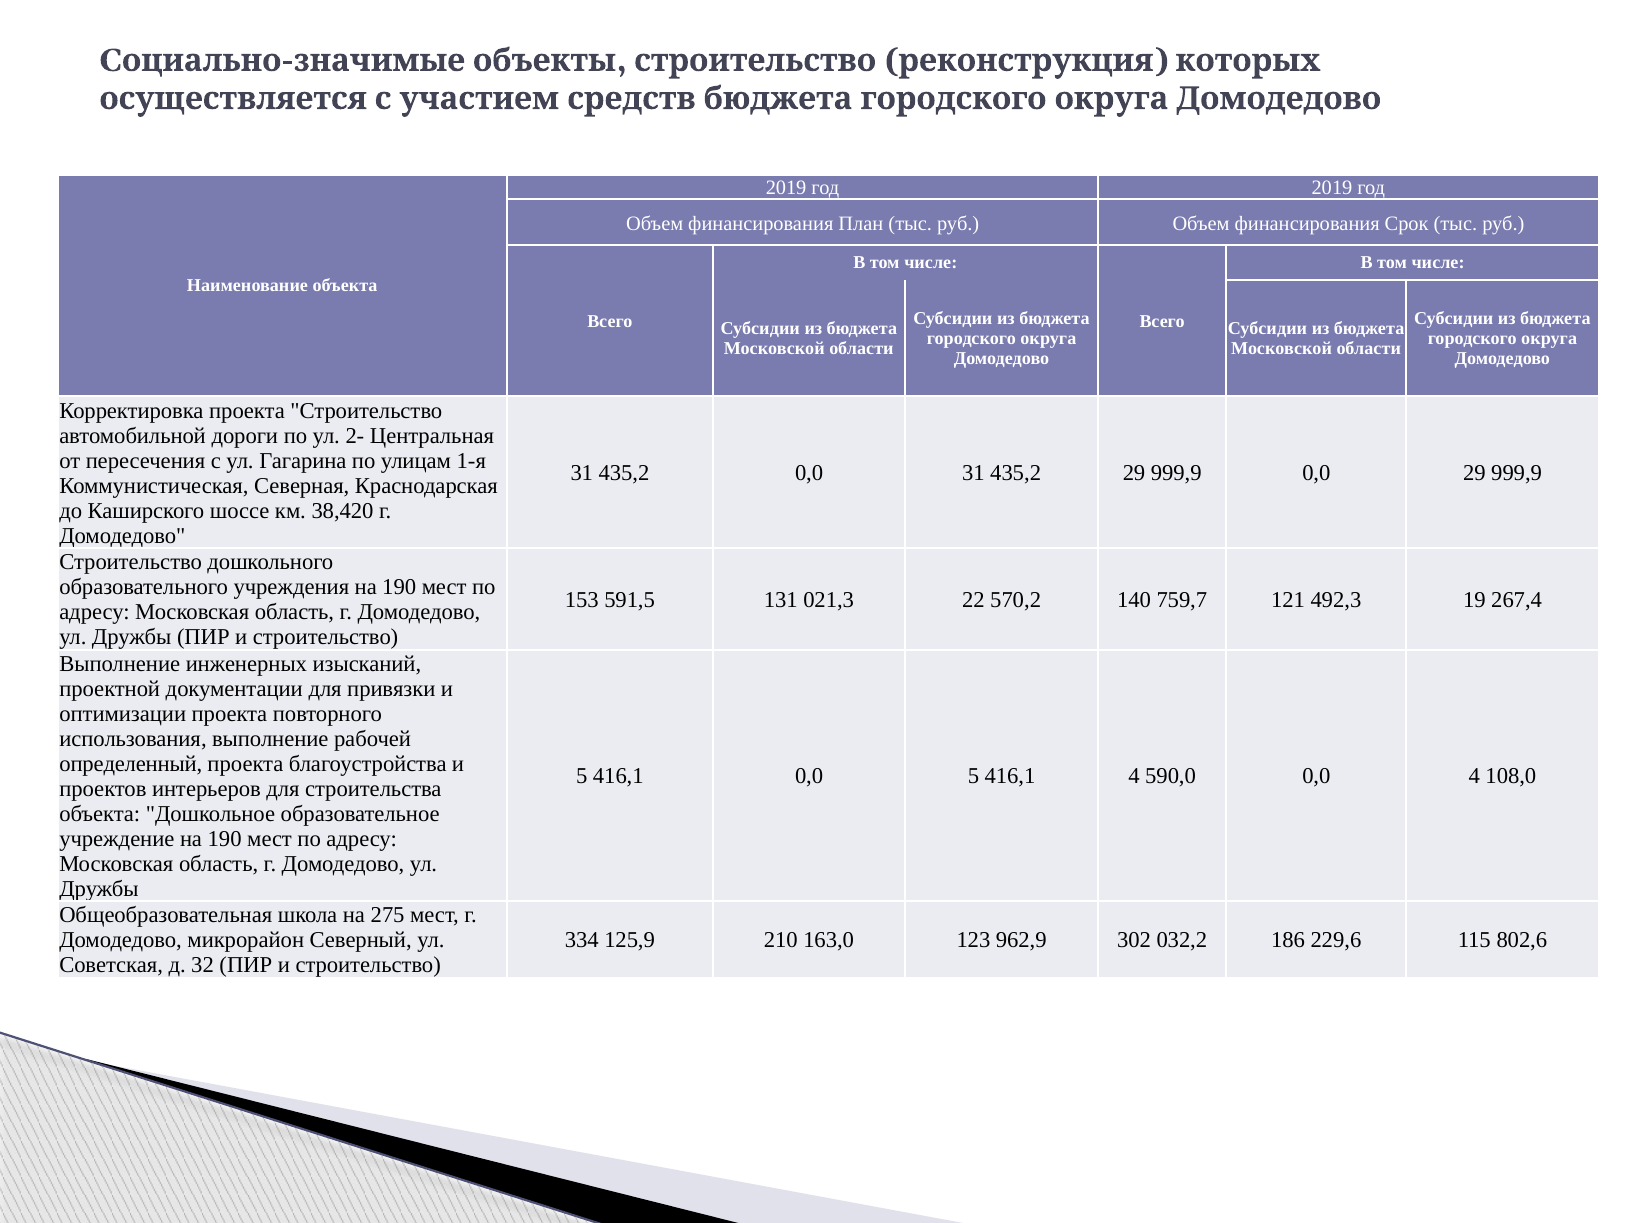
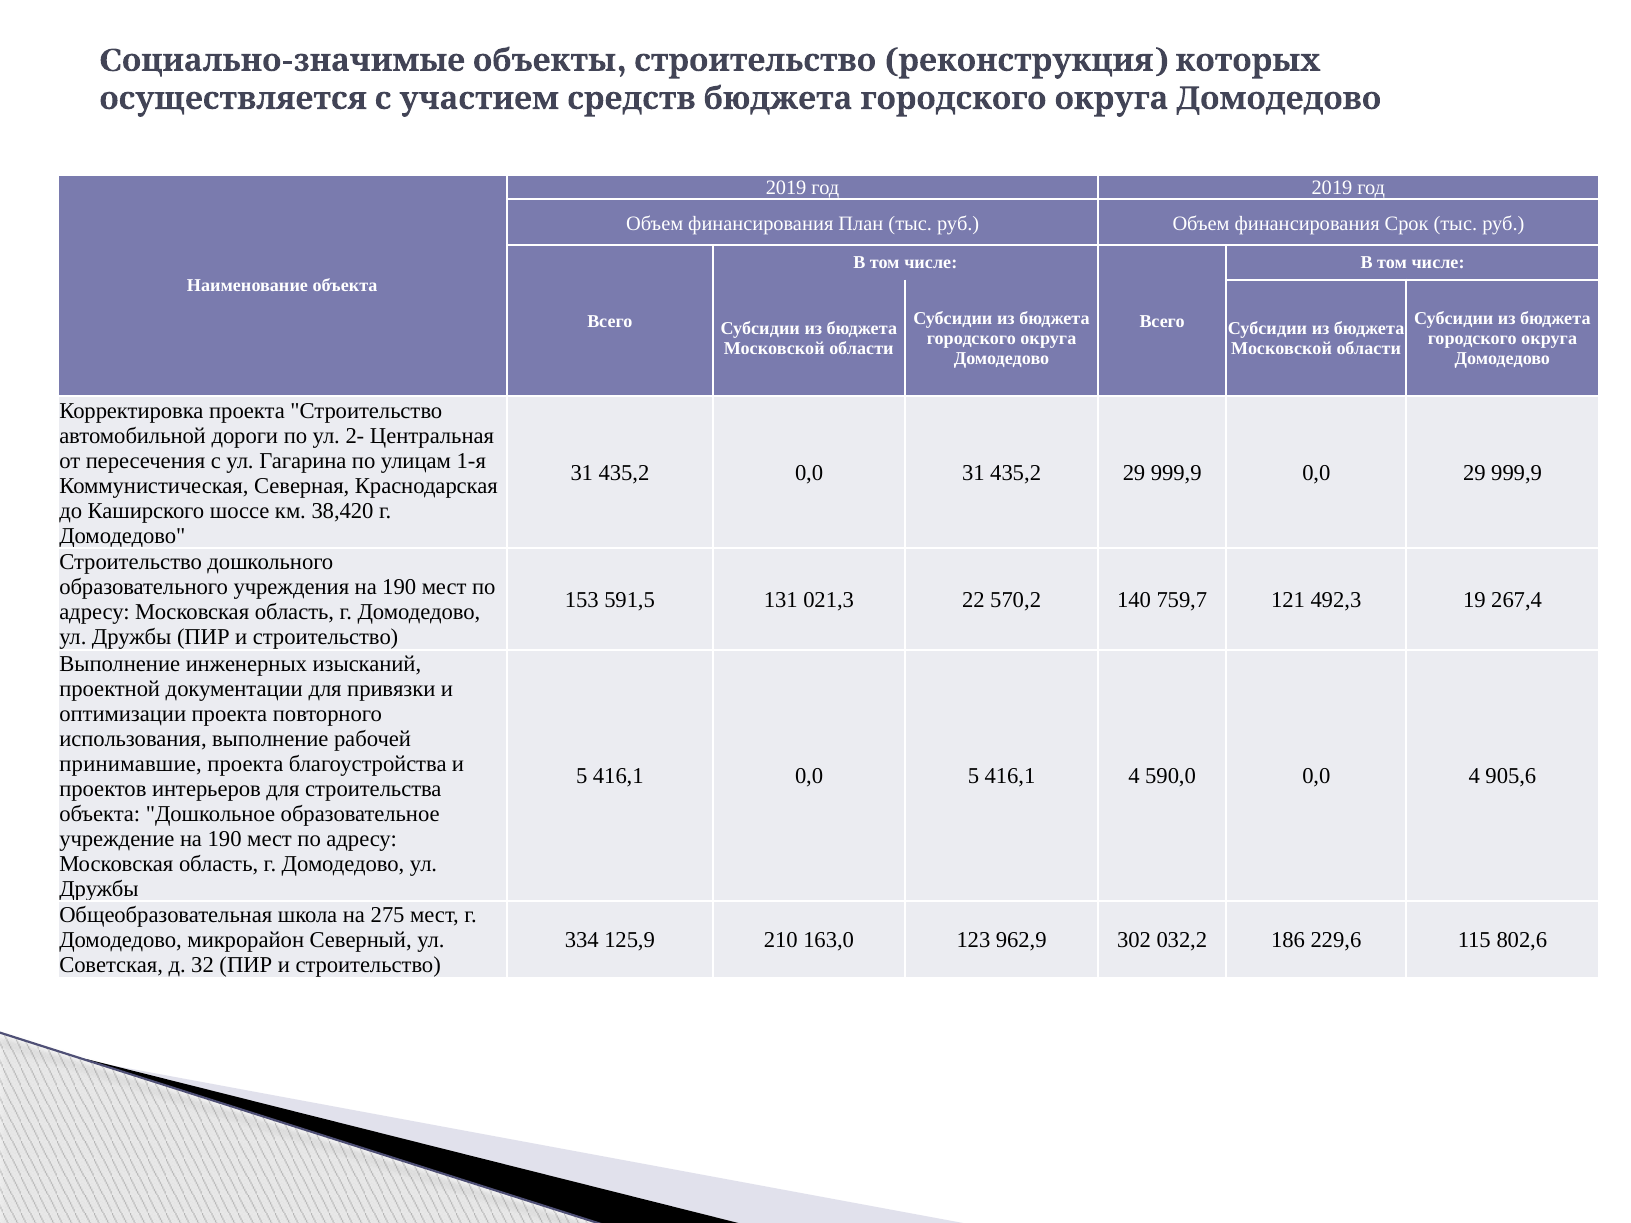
определенный: определенный -> принимавшие (131, 764)
108,0: 108,0 -> 905,6 (1511, 776)
